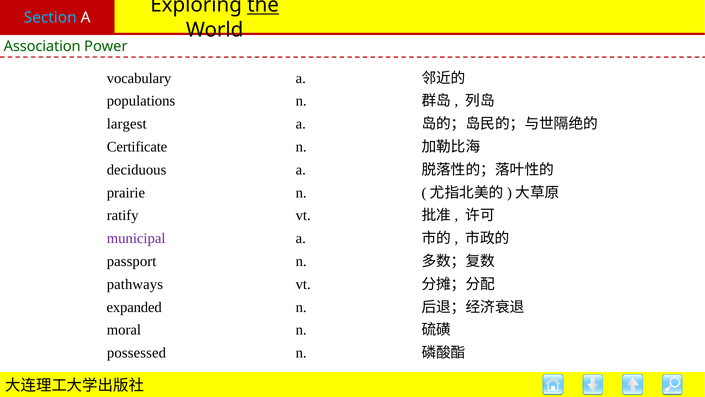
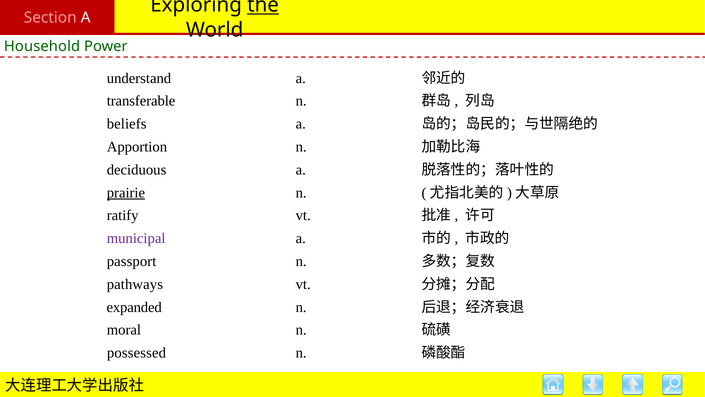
Section colour: light blue -> pink (50, 18)
Association: Association -> Household (42, 46)
vocabulary: vocabulary -> understand (139, 78)
populations: populations -> transferable (141, 101)
largest: largest -> beliefs (127, 124)
Certificate: Certificate -> Apportion (137, 147)
prairie underline: none -> present (126, 193)
